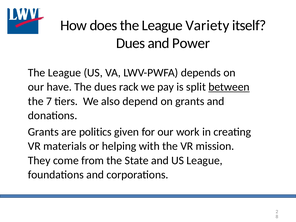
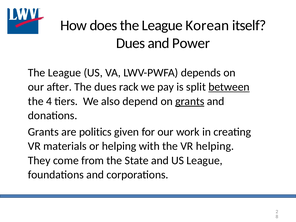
Variety: Variety -> Korean (207, 25)
have: have -> after (59, 87)
7: 7 -> 4 (49, 101)
grants underline: none -> present (190, 101)
VR mission: mission -> helping (215, 146)
